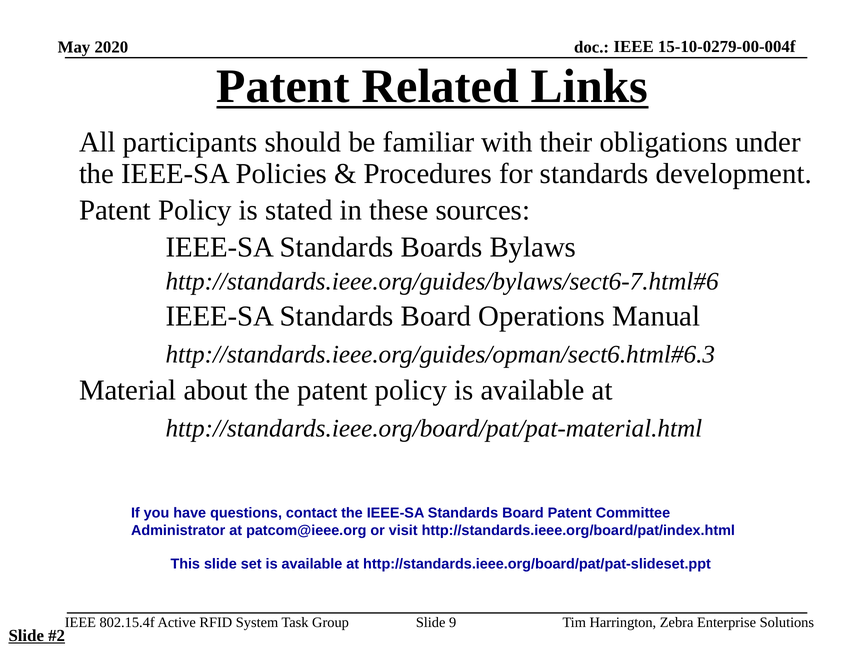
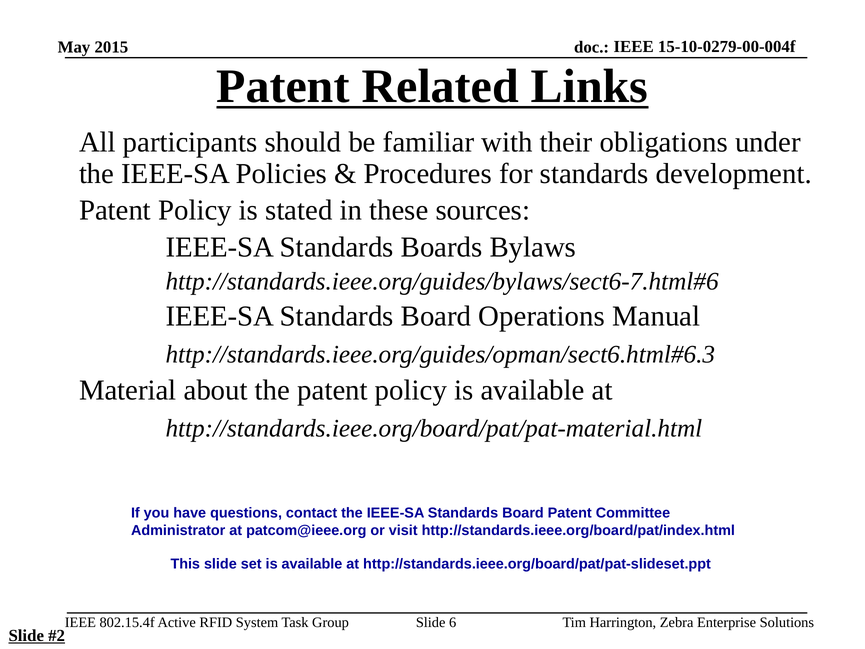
2020: 2020 -> 2015 (111, 47)
9: 9 -> 6 (453, 622)
